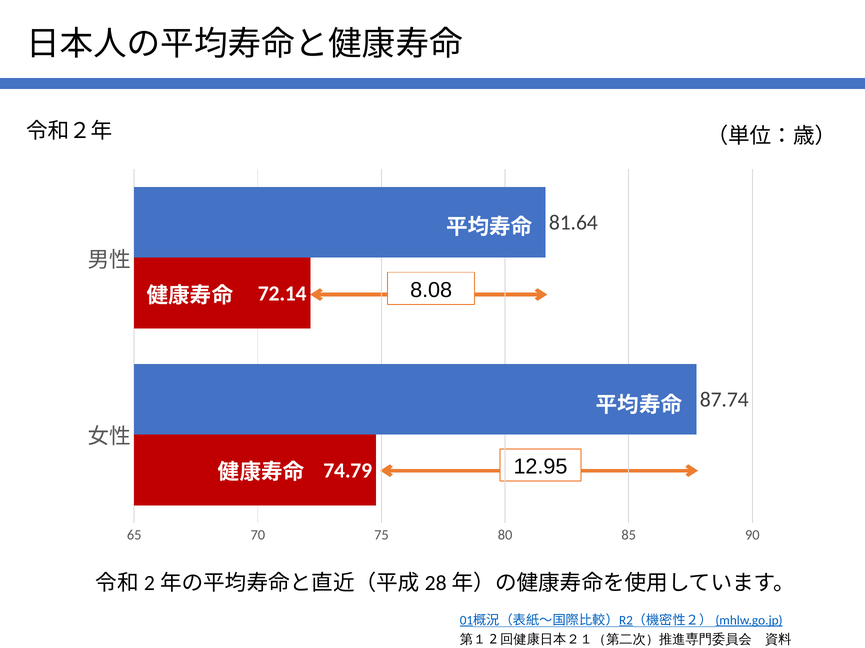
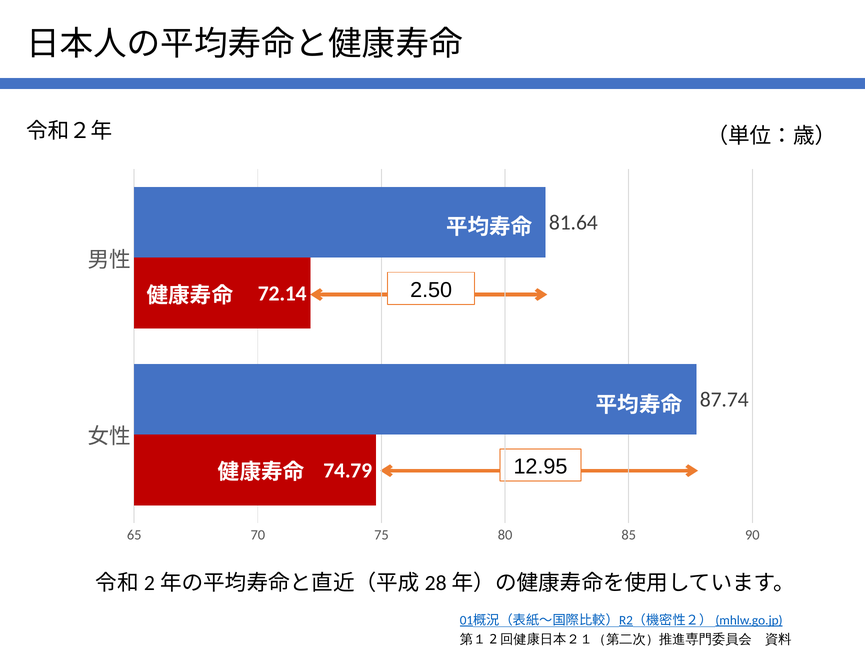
8.08: 8.08 -> 2.50 (431, 290)
